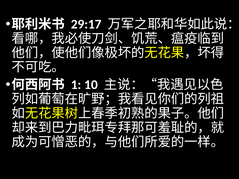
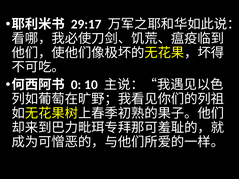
1: 1 -> 0 (76, 85)
